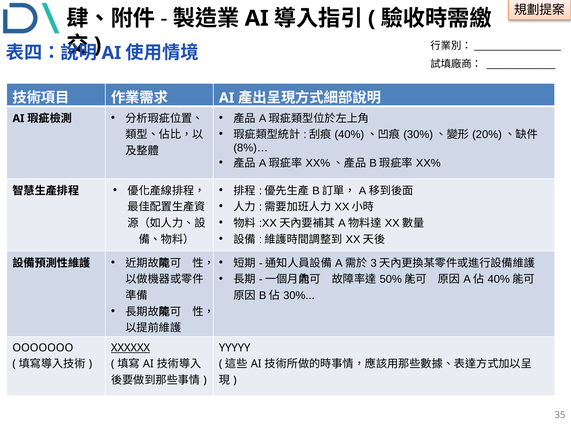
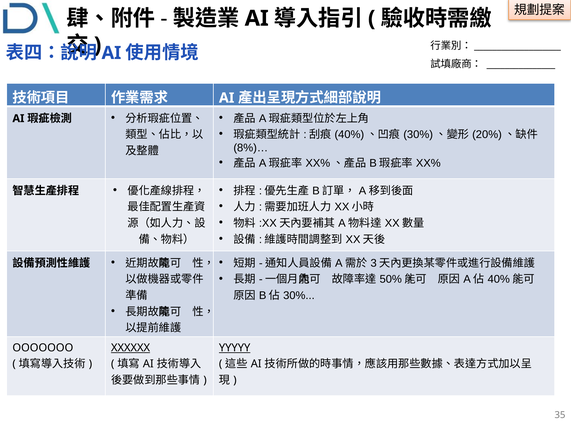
YYYYY underline: none -> present (235, 348)
